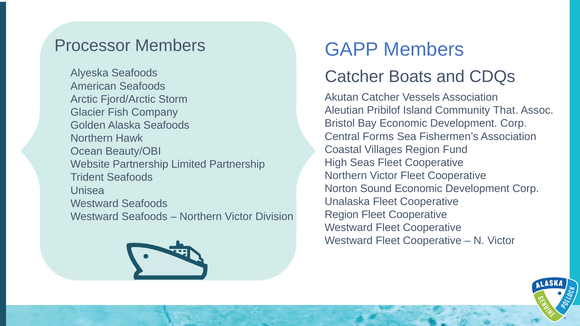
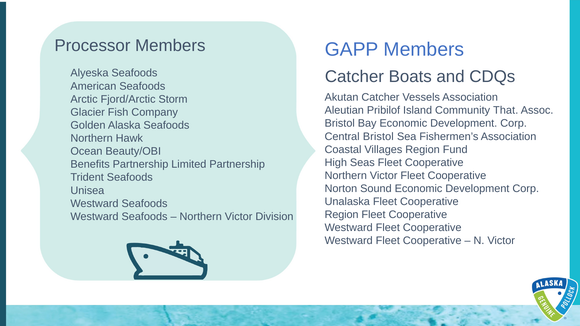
Central Forms: Forms -> Bristol (378, 137)
Website: Website -> Benefits (90, 164)
